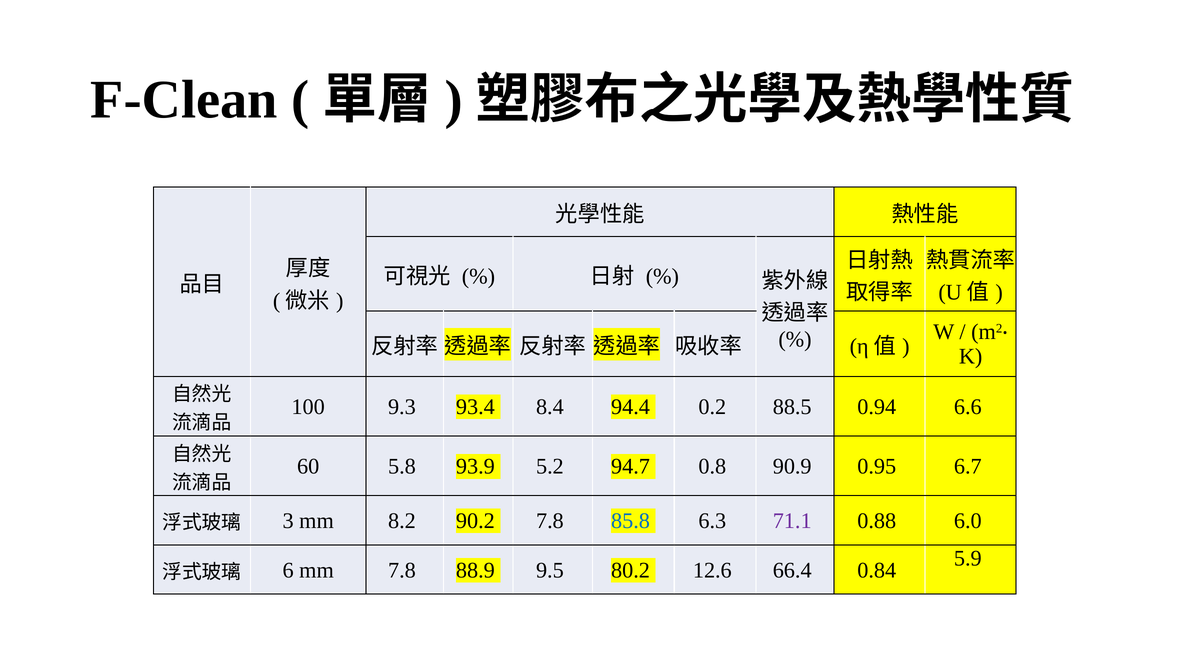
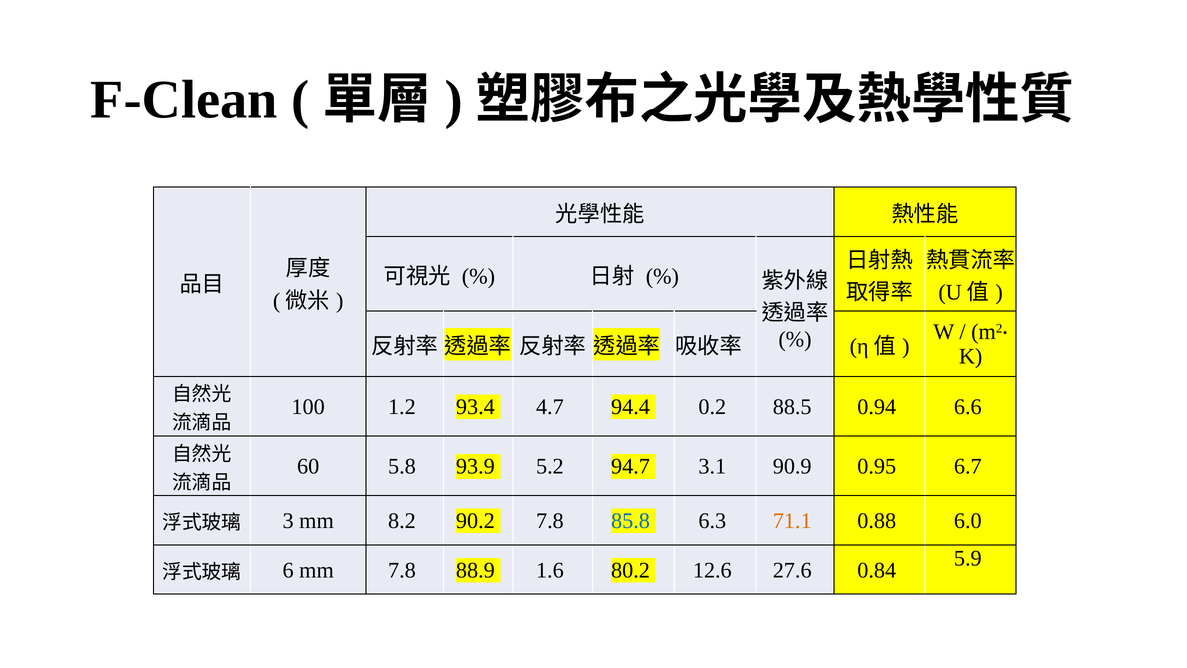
9.3: 9.3 -> 1.2 (402, 407)
8.4: 8.4 -> 4.7 (550, 407)
0.8: 0.8 -> 3.1 (712, 466)
71.1 colour: purple -> orange (792, 521)
9.5: 9.5 -> 1.6 (550, 570)
66.4: 66.4 -> 27.6 (792, 570)
